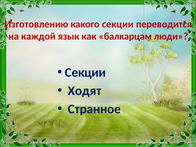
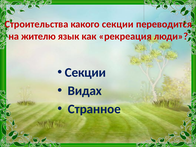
Изготовлению: Изготовлению -> Строительства (36, 24)
каждой: каждой -> жителю (38, 36)
балкарцам: балкарцам -> рекреация (125, 36)
Ходят: Ходят -> Видах (85, 91)
